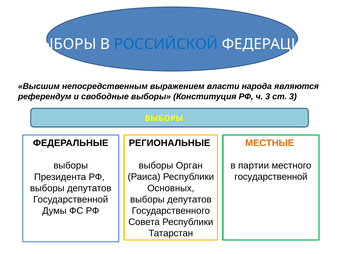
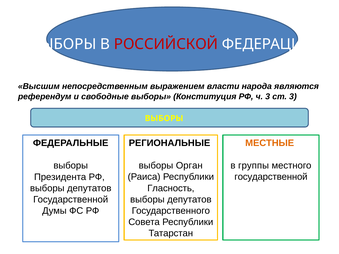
РОССИЙСКОЙ colour: blue -> red (166, 44)
партии: партии -> группы (254, 166)
Основных: Основных -> Гласность (171, 188)
